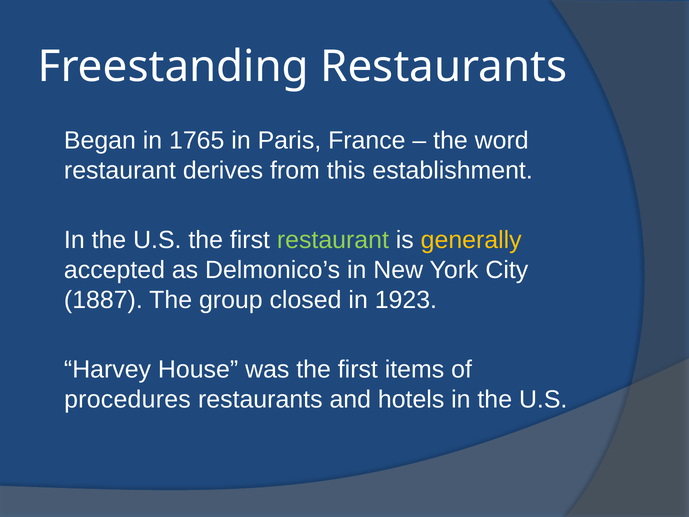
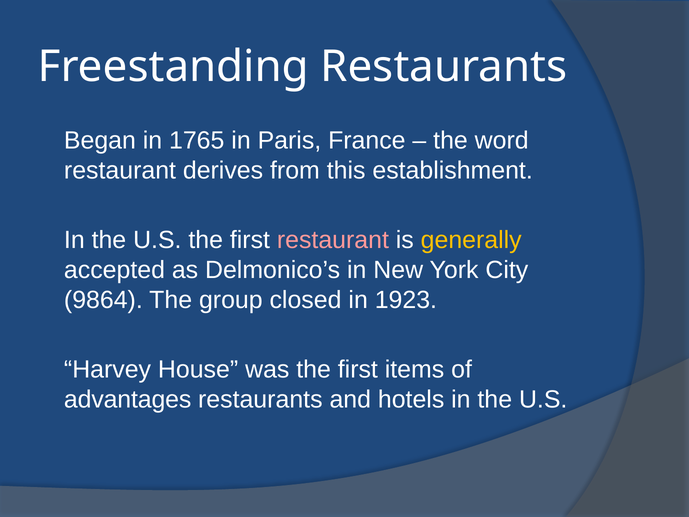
restaurant colour: light green -> pink (333, 240)
1887: 1887 -> 9864 (103, 300)
procedures: procedures -> advantages (128, 399)
